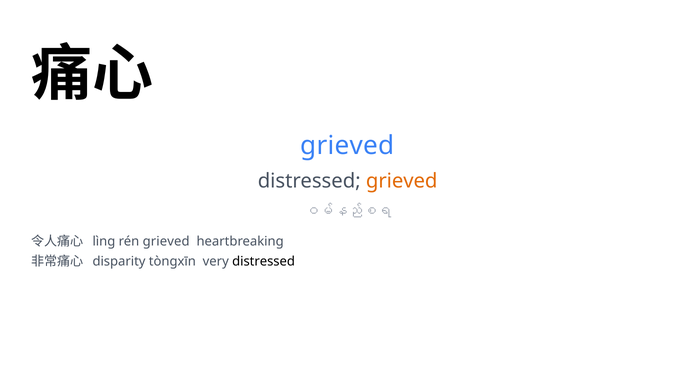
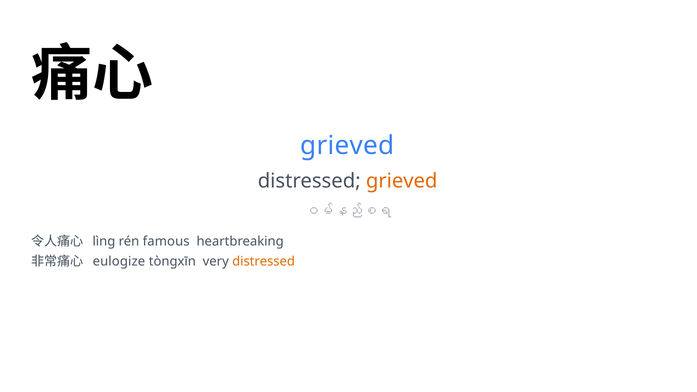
rén grieved: grieved -> famous (166, 241)
disparity: disparity -> eulogize (119, 261)
distressed colour: black -> orange (264, 261)
